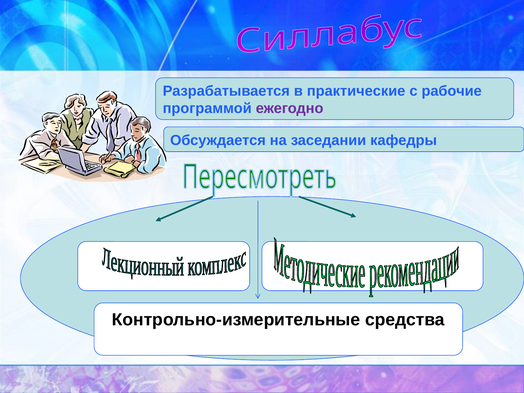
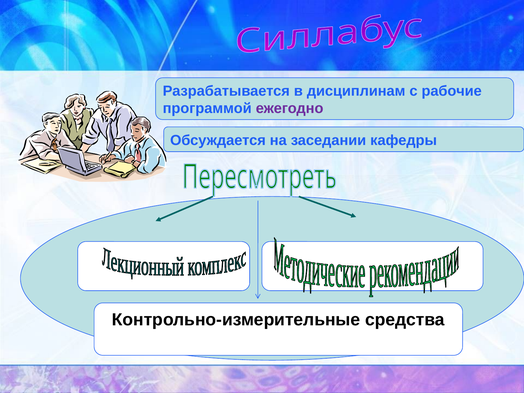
практические: практические -> дисциплинам (356, 91)
